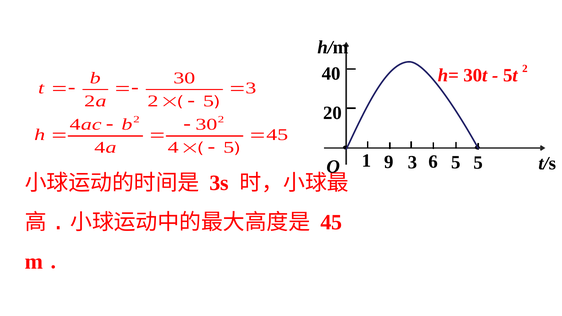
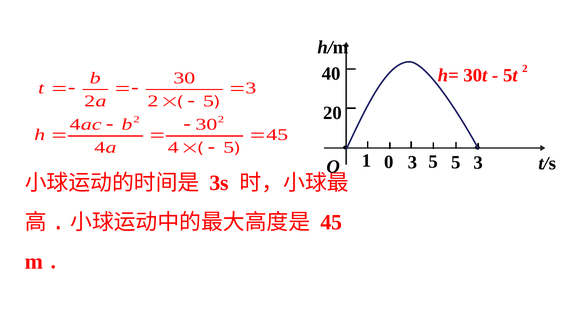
9: 9 -> 0 (389, 162)
3 6: 6 -> 5 (433, 162)
5 5: 5 -> 3 (478, 163)
